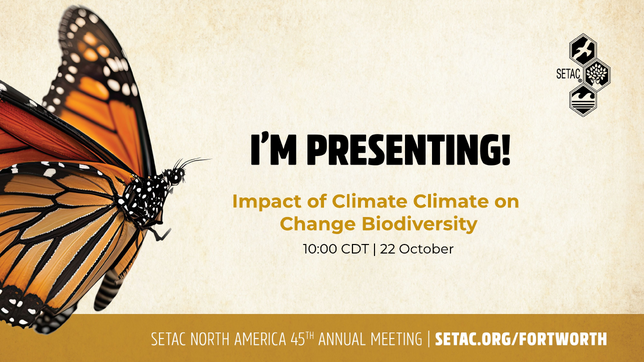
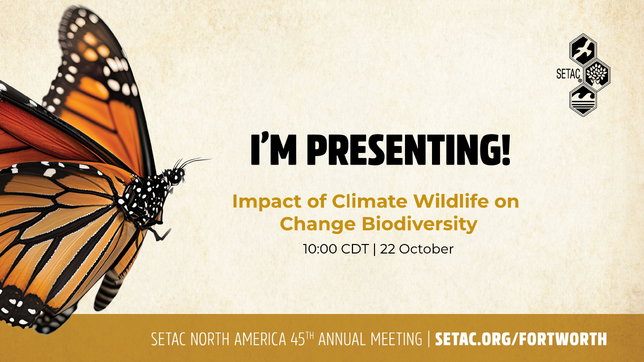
Climate Climate: Climate -> Wildlife (451, 202)
